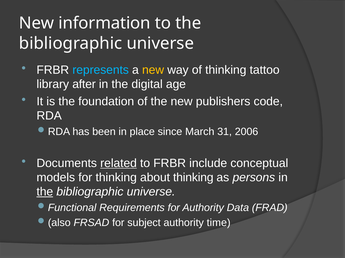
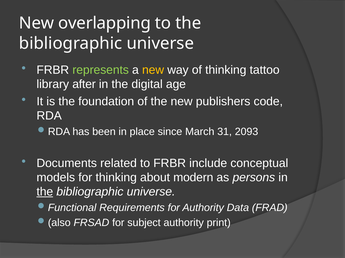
information: information -> overlapping (105, 23)
represents colour: light blue -> light green (101, 70)
2006: 2006 -> 2093 (247, 132)
related underline: present -> none (119, 164)
about thinking: thinking -> modern (193, 178)
time: time -> print (219, 223)
